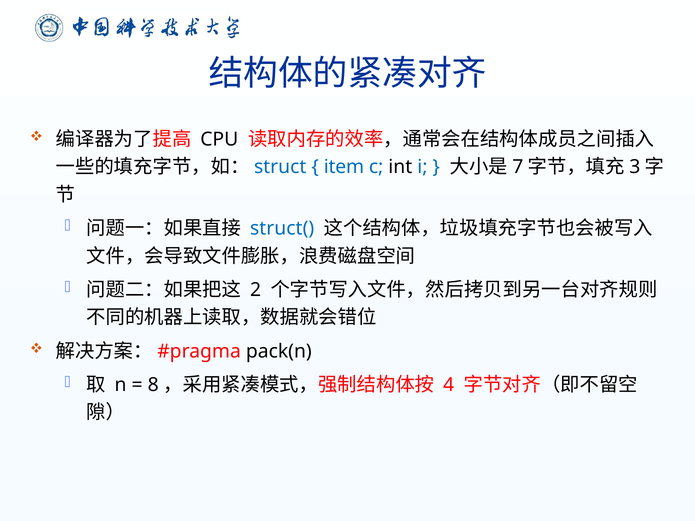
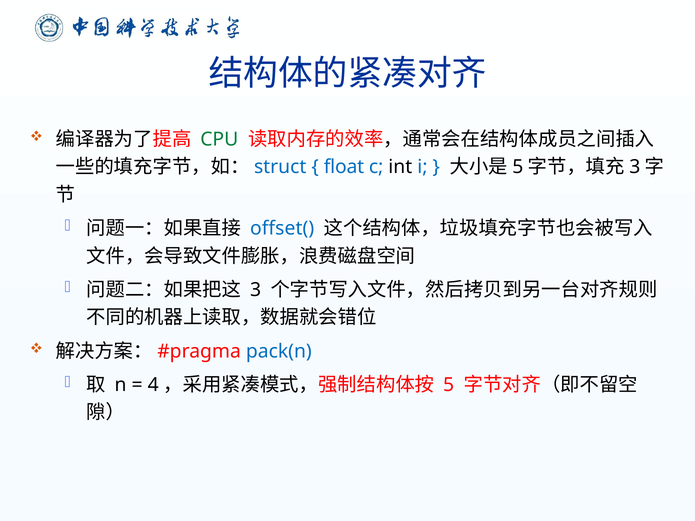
CPU colour: black -> green (219, 139)
item: item -> float (344, 167)
7: 7 -> 5 (518, 167)
struct(: struct( -> offset( (282, 229)
2: 2 -> 3 (256, 290)
pack(n colour: black -> blue (279, 351)
8: 8 -> 4 (153, 385)
4: 4 -> 5 (449, 385)
